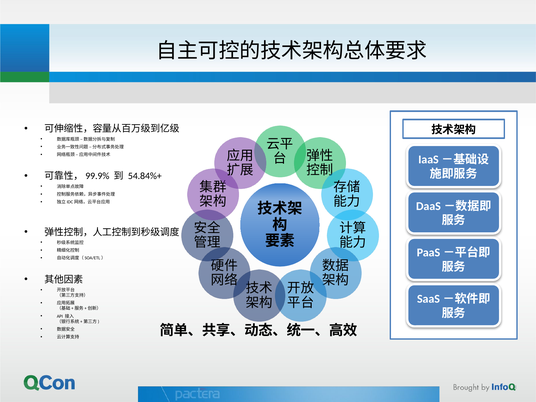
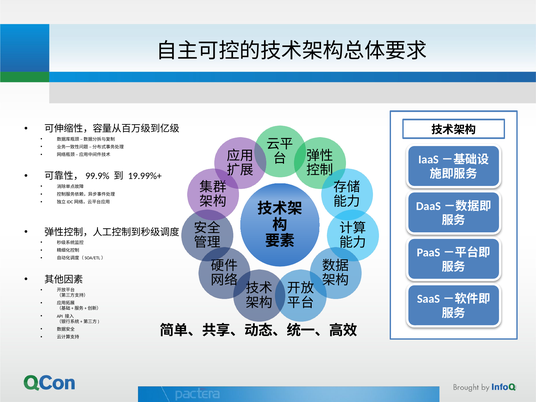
54.84%+: 54.84%+ -> 19.99%+ (145, 176)
